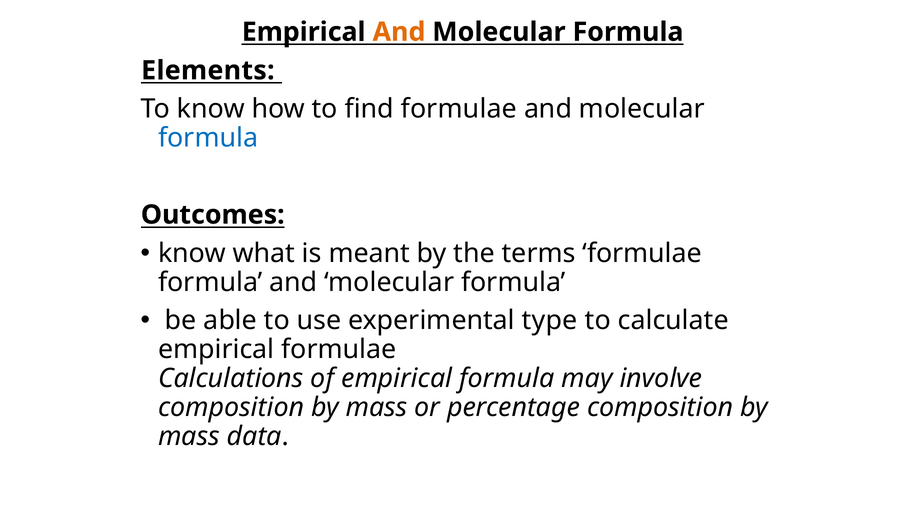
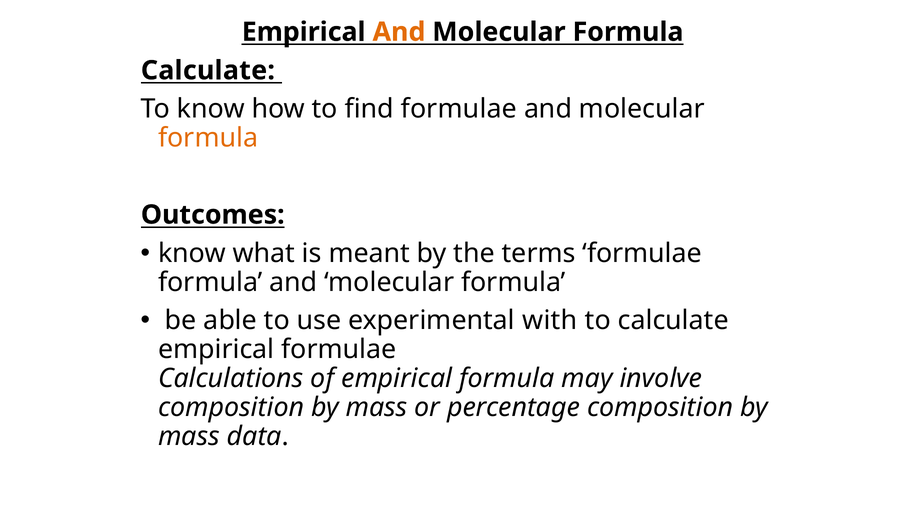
Elements: Elements -> Calculate (208, 71)
formula colour: blue -> orange (208, 138)
type: type -> with (550, 321)
